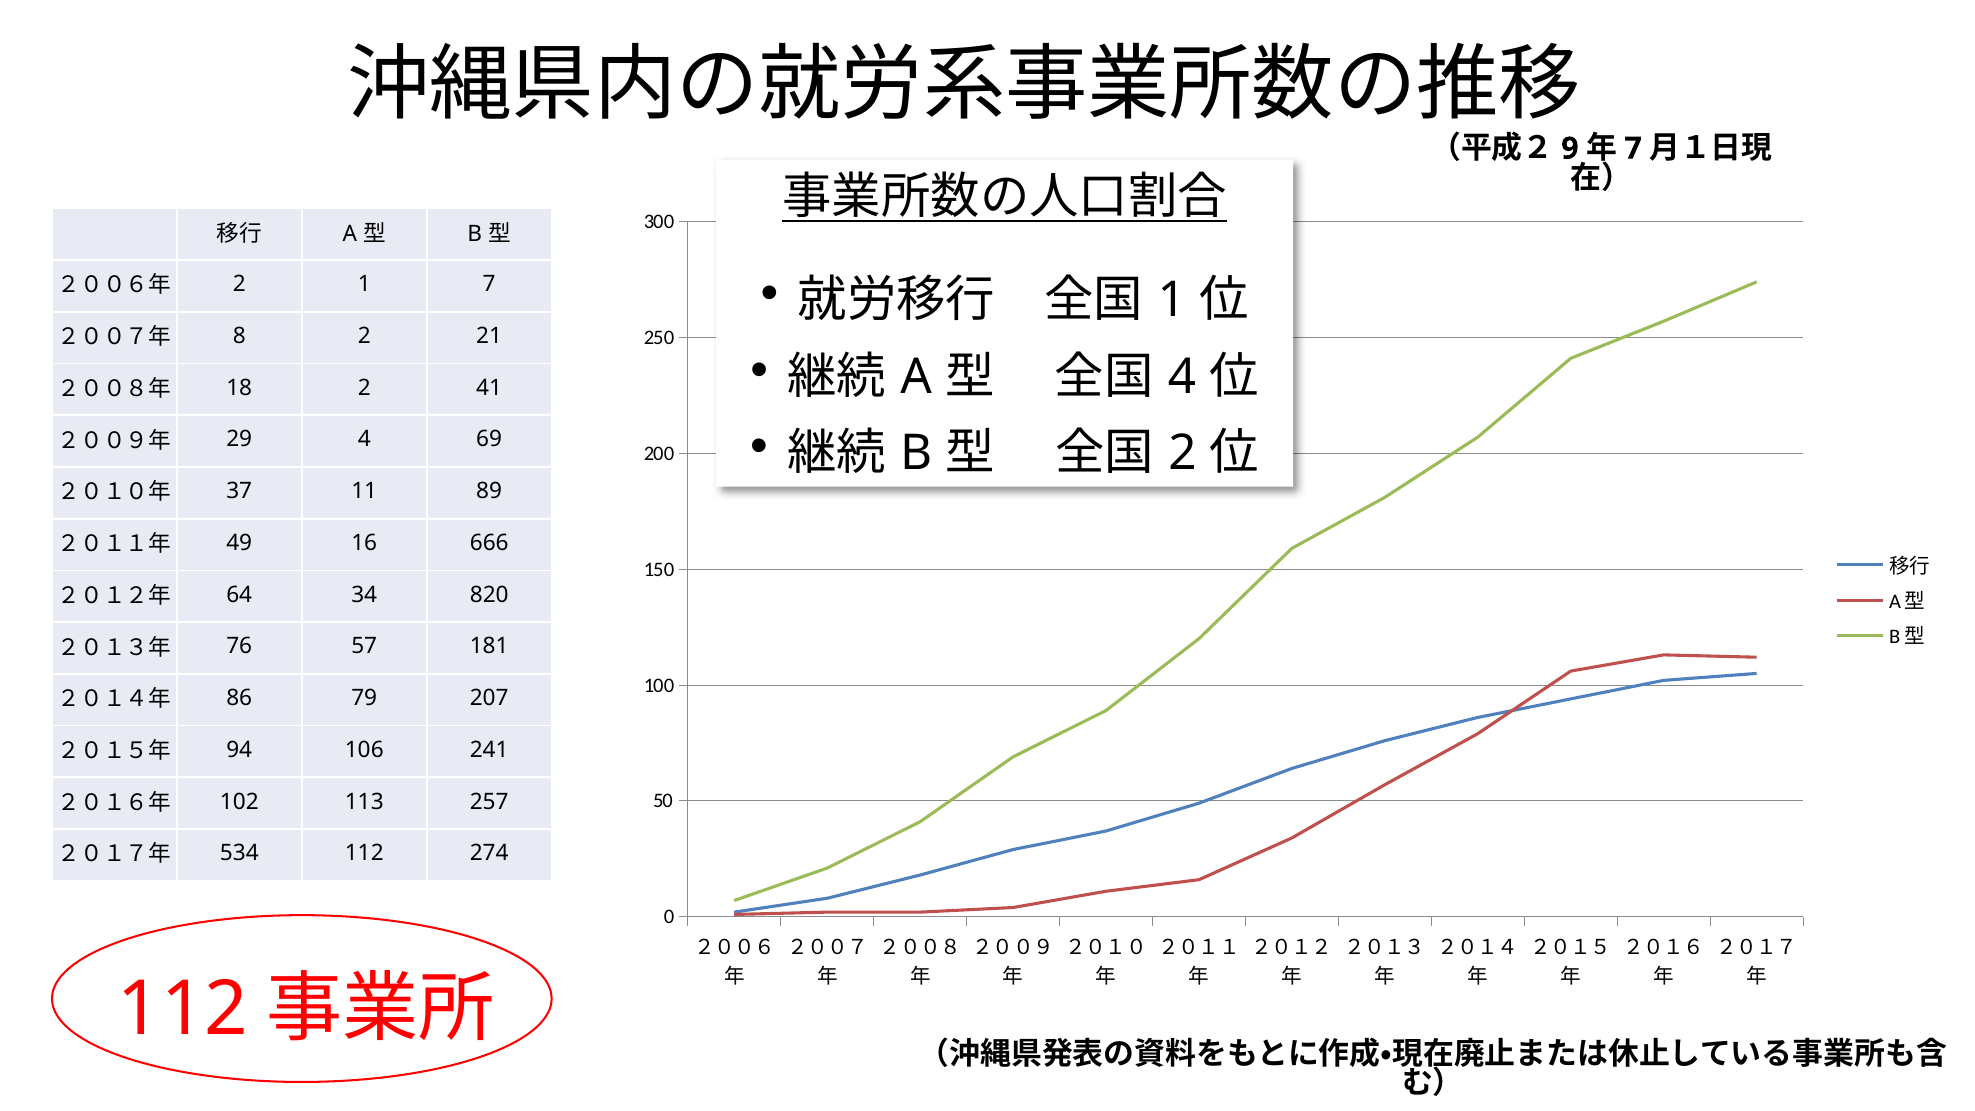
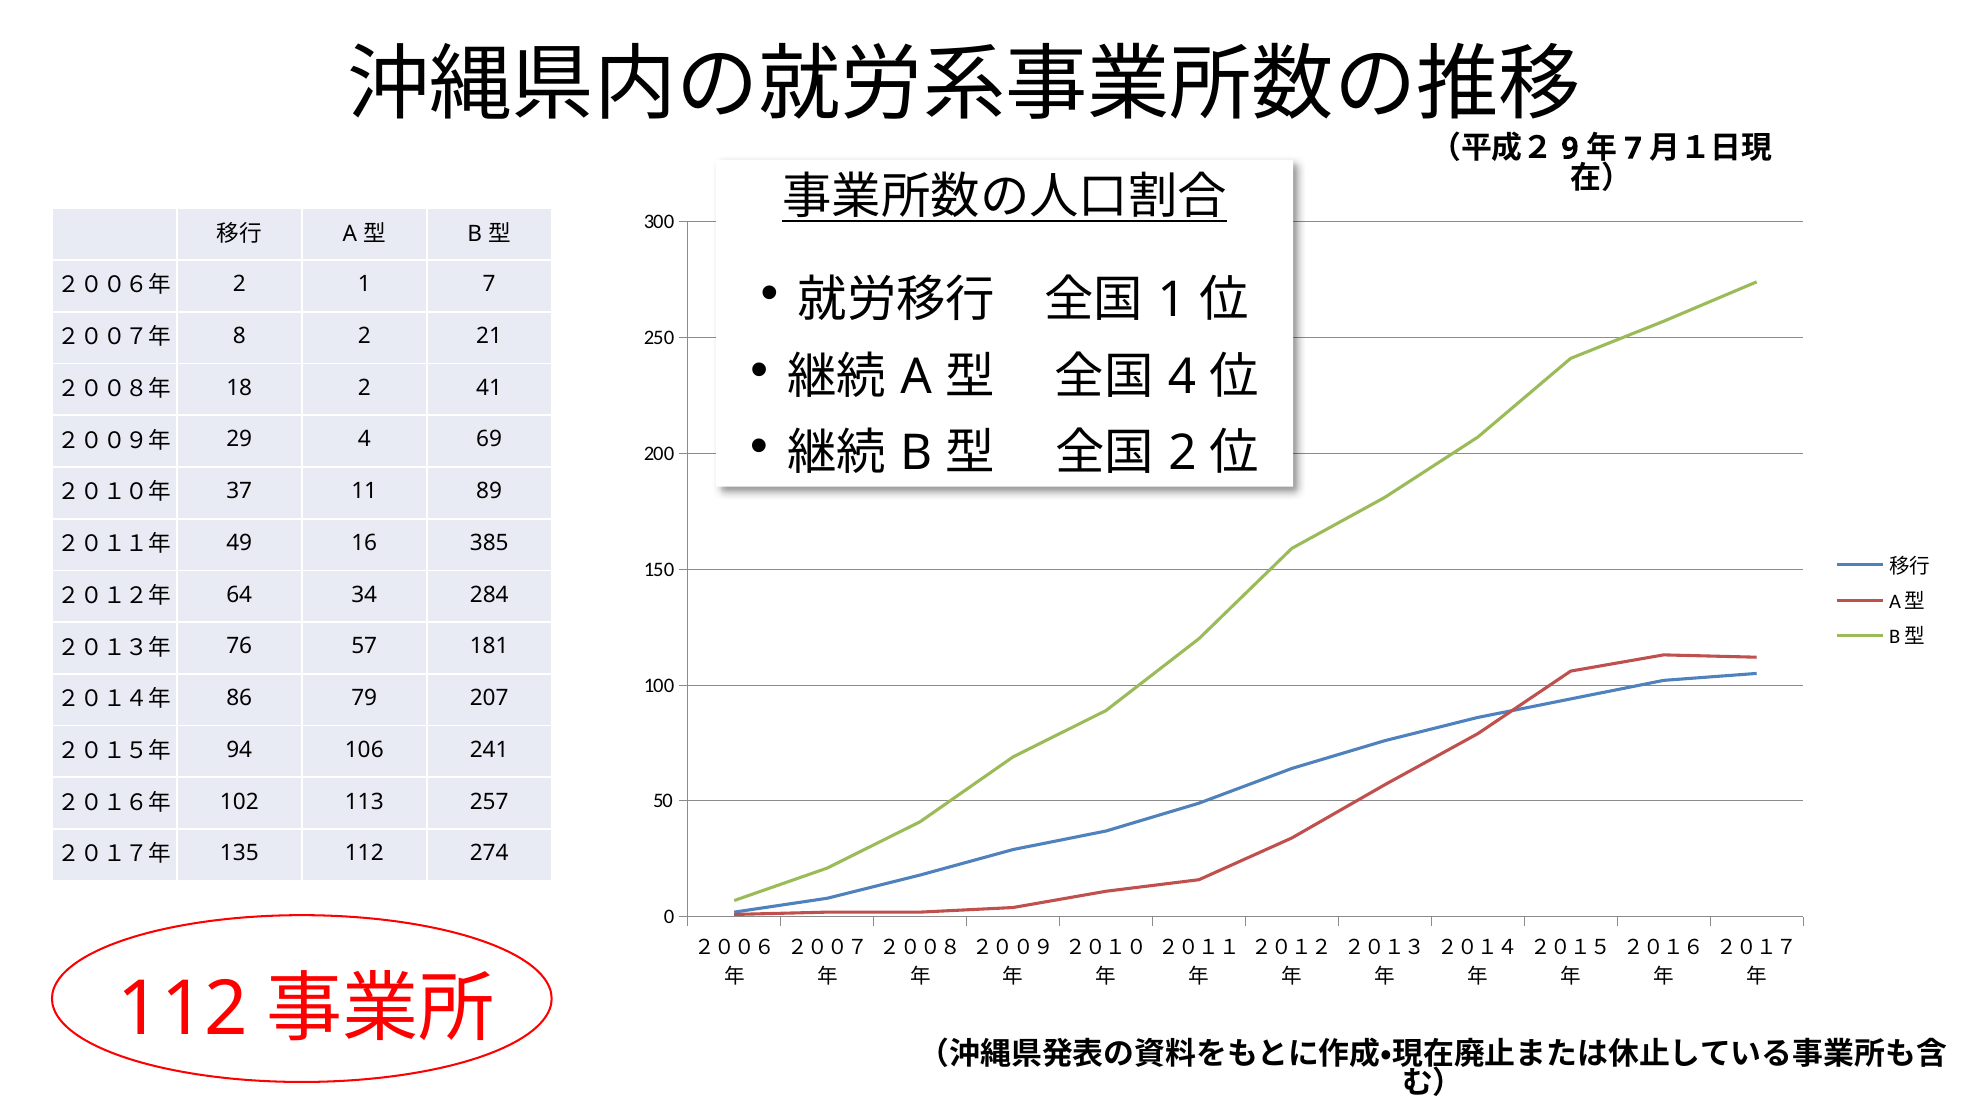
666: 666 -> 385 (489, 543)
820: 820 -> 284 (489, 595)
534: 534 -> 135 (239, 853)
